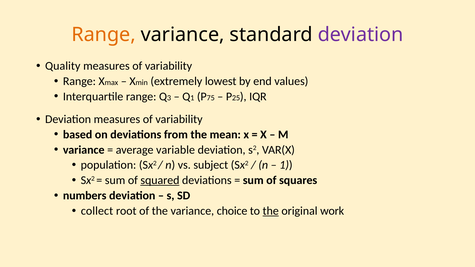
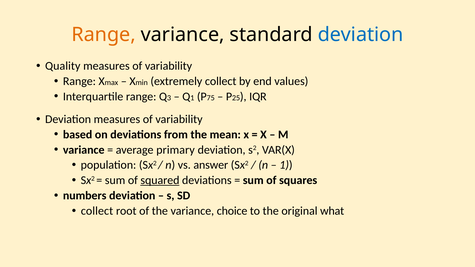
deviation colour: purple -> blue (361, 35)
extremely lowest: lowest -> collect (221, 81)
variable: variable -> primary (176, 150)
subject: subject -> answer (211, 165)
the underline: present -> none (271, 211)
work: work -> what (332, 211)
